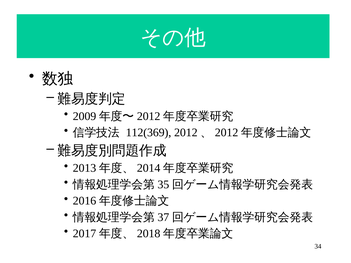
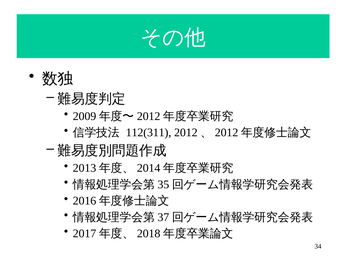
112(369: 112(369 -> 112(311 (149, 133)
